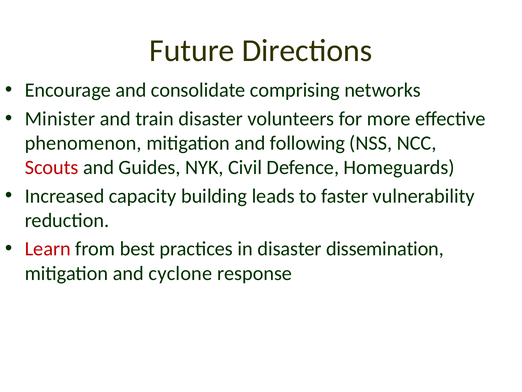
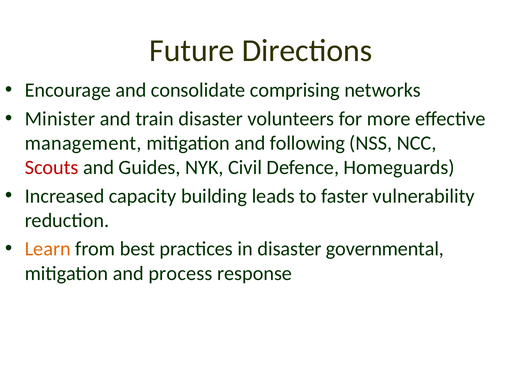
phenomenon: phenomenon -> management (83, 143)
Learn colour: red -> orange (48, 249)
dissemination: dissemination -> governmental (385, 249)
cyclone: cyclone -> process (180, 273)
